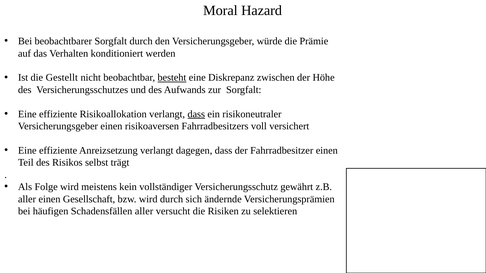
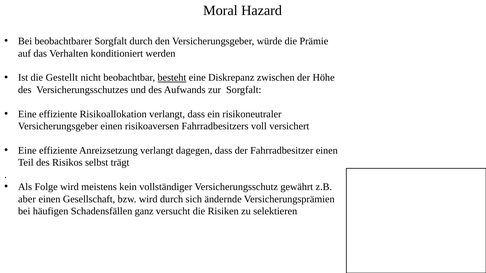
dass underline: present -> none (196, 114)
aller: aller -> aber (27, 199)
Schadensfällen aller: aller -> ganz (144, 211)
